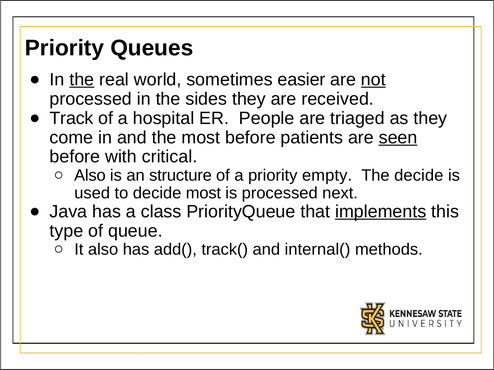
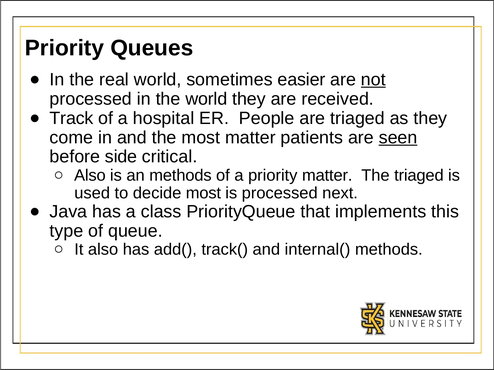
the underline: present -> none (82, 80)
the sides: sides -> world (206, 99)
most before: before -> matter (250, 138)
with: with -> side (121, 157)
an structure: structure -> methods (180, 176)
priority empty: empty -> matter (327, 176)
The decide: decide -> triaged (419, 176)
implements underline: present -> none (381, 212)
